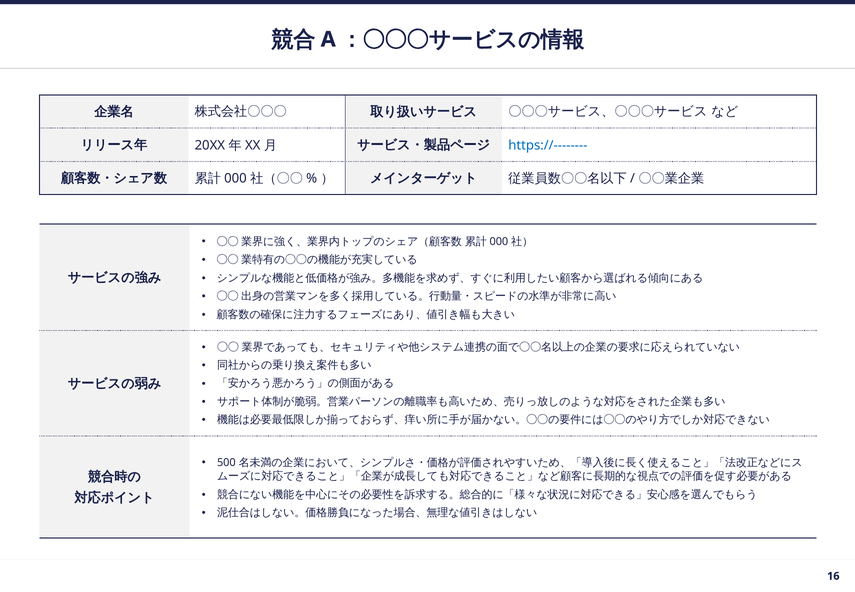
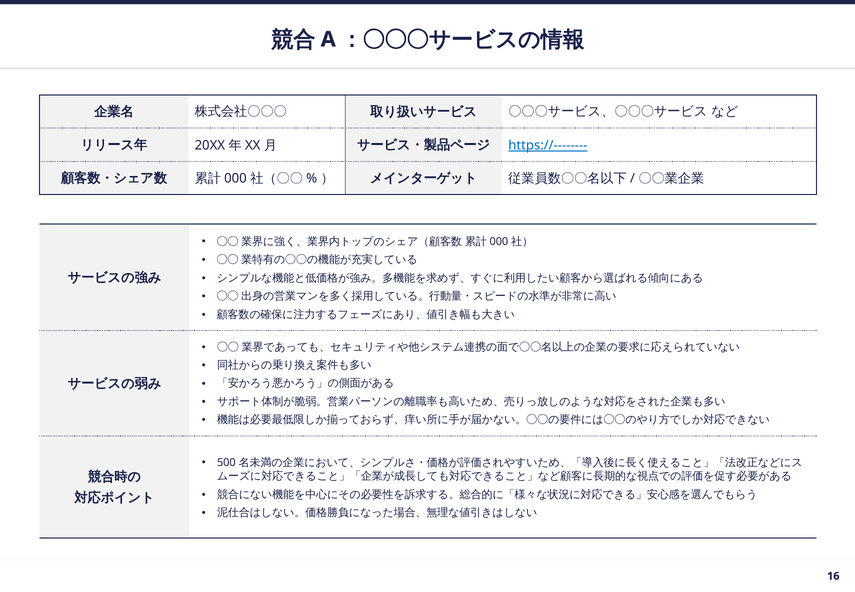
https://-------- underline: none -> present (548, 145)
